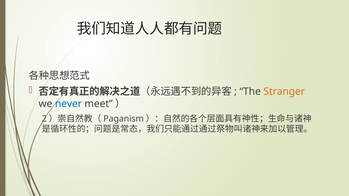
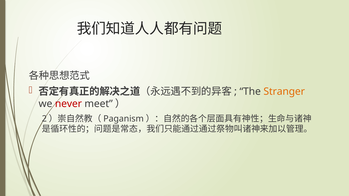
never colour: blue -> red (68, 104)
